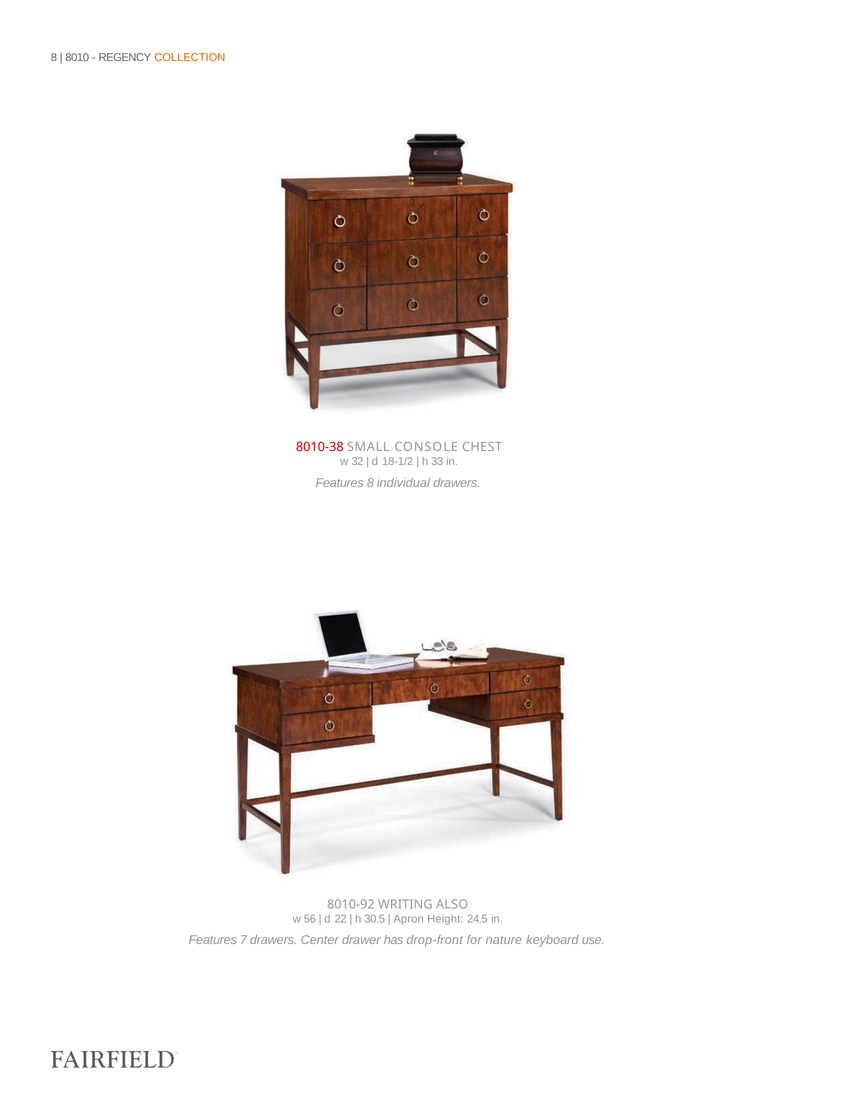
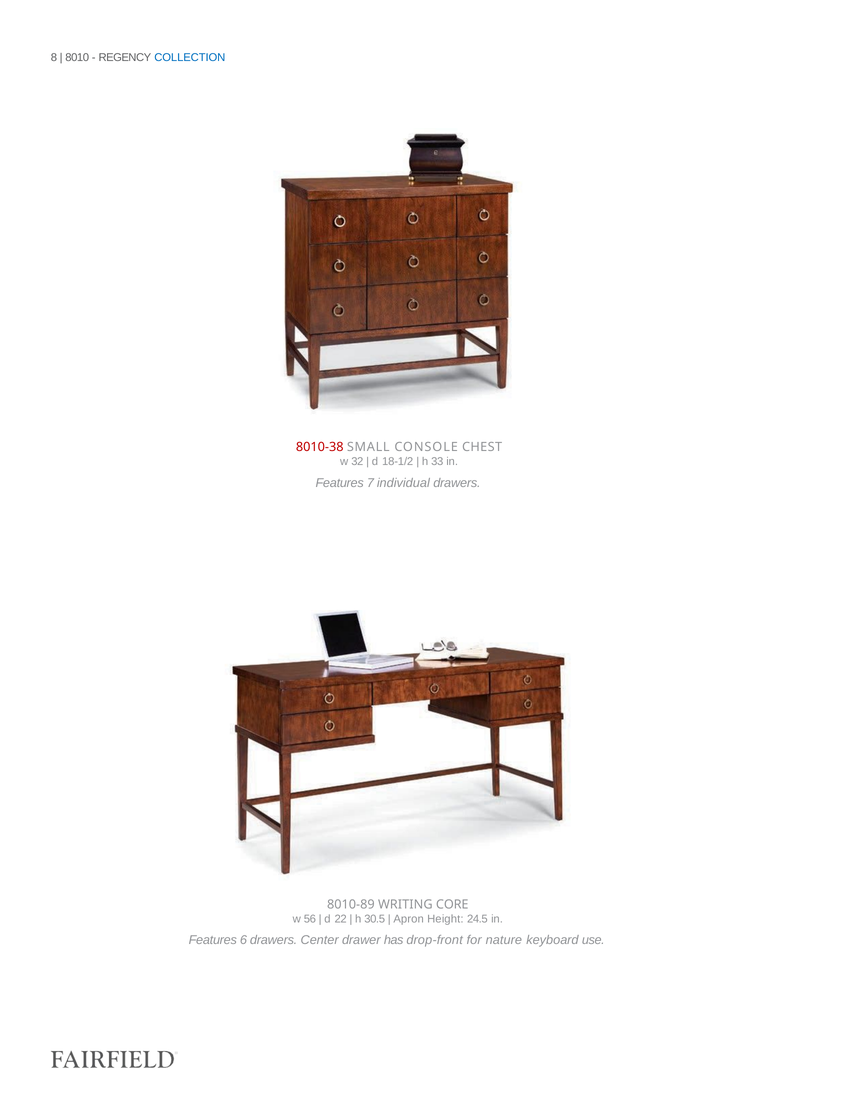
COLLECTION colour: orange -> blue (190, 58)
Features 8: 8 -> 7 (370, 483)
8010-92: 8010-92 -> 8010-89 (351, 904)
ALSO: ALSO -> CORE (452, 904)
7: 7 -> 6 (244, 940)
